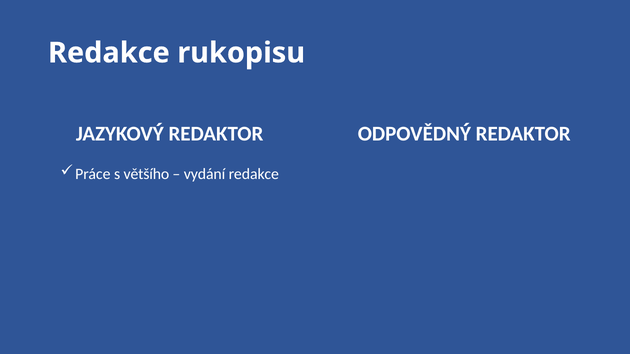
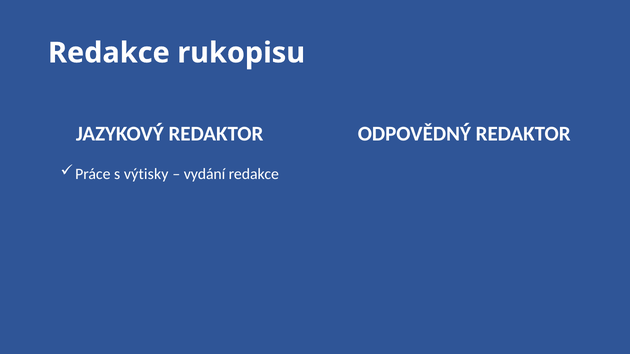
většího: většího -> výtisky (146, 174)
